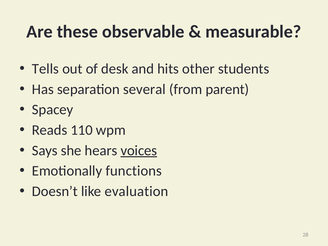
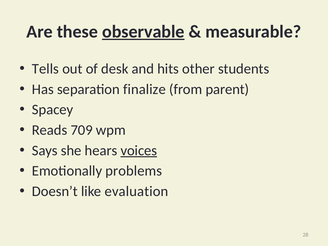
observable underline: none -> present (143, 32)
several: several -> finalize (144, 89)
110: 110 -> 709 (82, 130)
functions: functions -> problems (134, 171)
